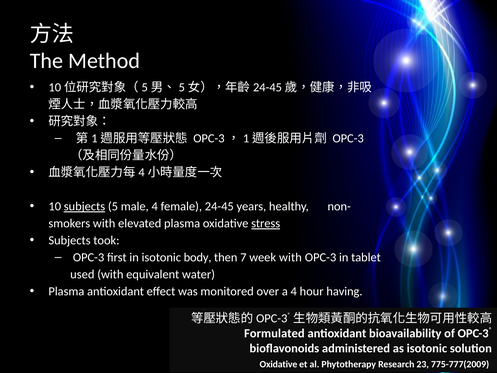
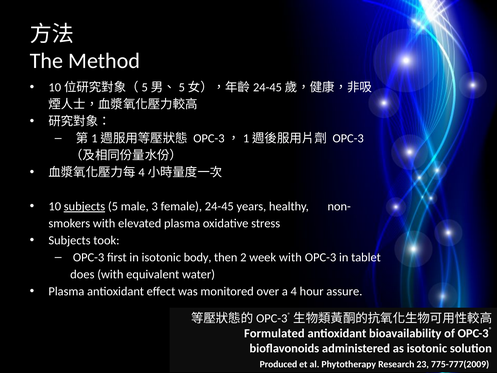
male 4: 4 -> 3 (155, 206)
stress underline: present -> none (266, 223)
7: 7 -> 2 (243, 257)
used: used -> does (82, 274)
having: having -> assure (344, 291)
Oxidative: Oxidative -> Produced (278, 364)
